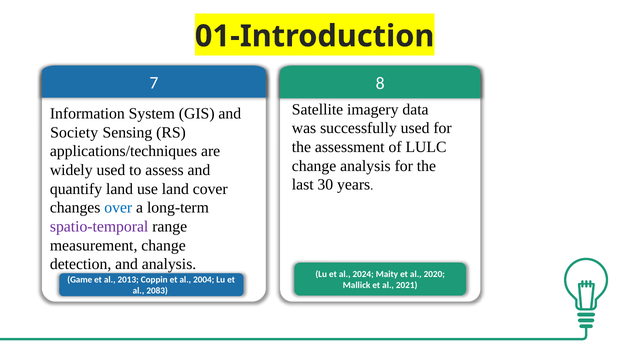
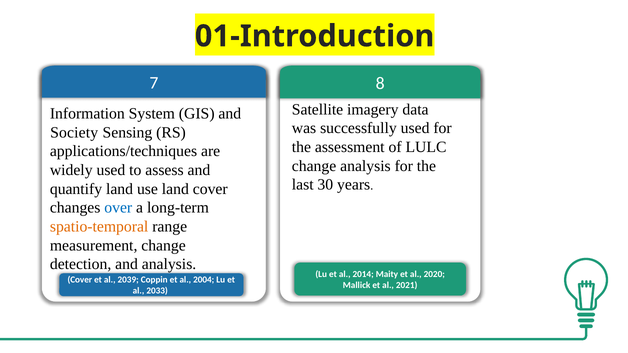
spatio-temporal colour: purple -> orange (99, 227)
2024: 2024 -> 2014 (363, 274)
Game: Game -> Cover (80, 280)
2013: 2013 -> 2039 (128, 280)
2083: 2083 -> 2033 (157, 291)
